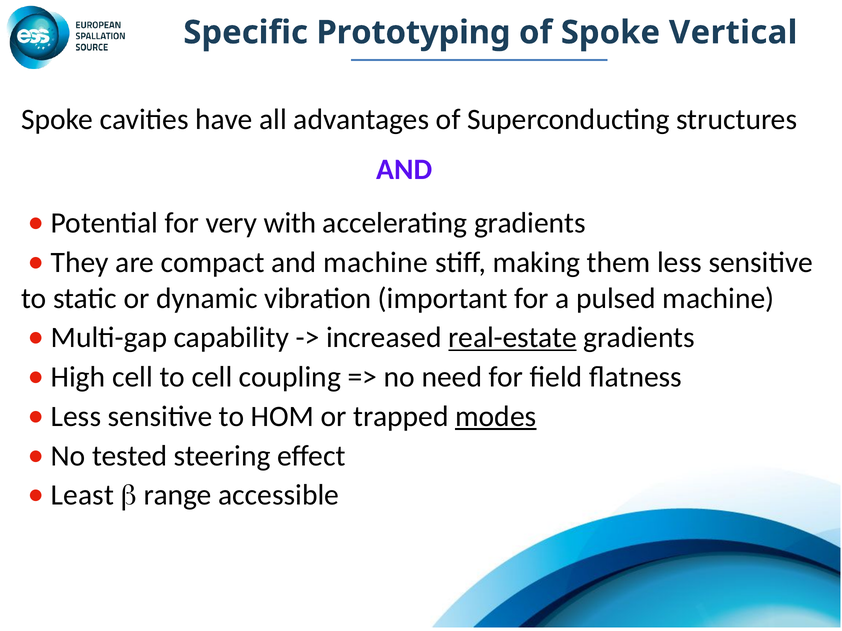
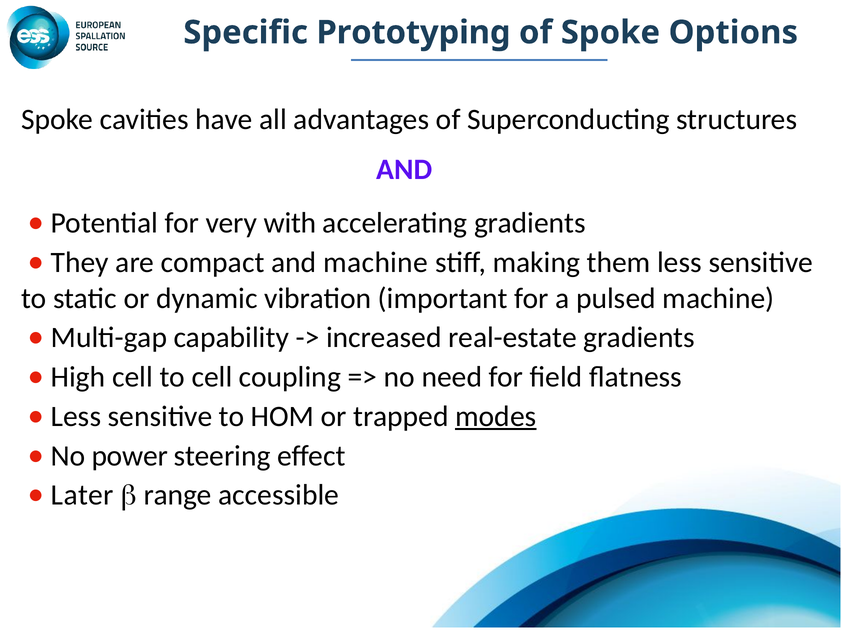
Vertical: Vertical -> Options (733, 33)
real-estate underline: present -> none (513, 338)
tested: tested -> power (130, 456)
Least: Least -> Later (82, 496)
